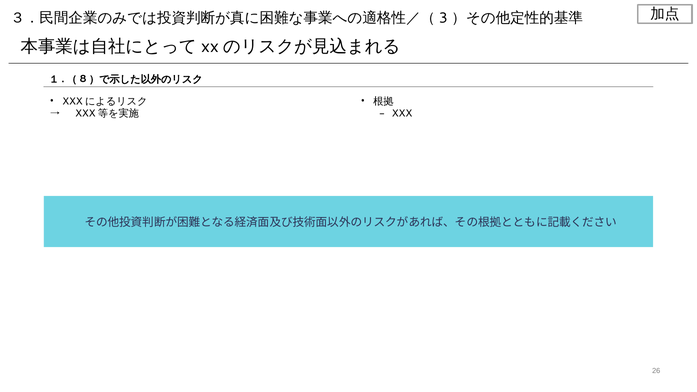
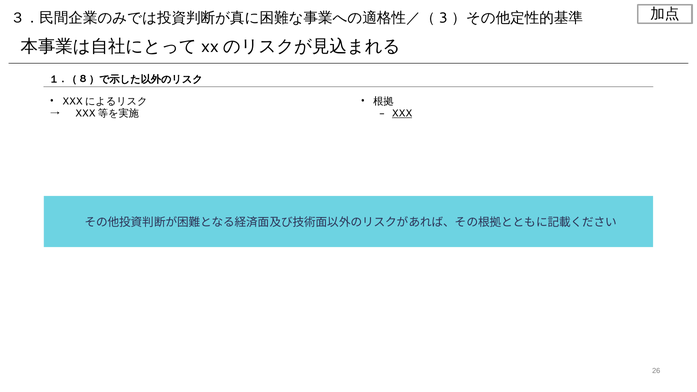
XXX underline: none -> present (402, 113)
